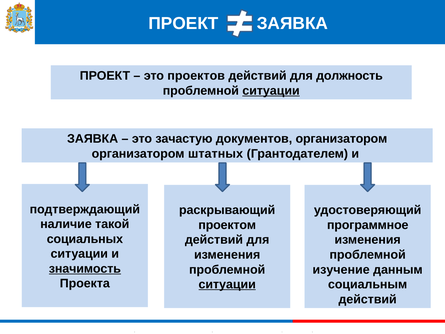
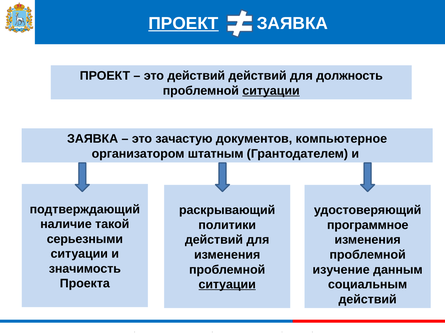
ПРОЕКТ underline: none -> present (183, 23)
это проектов: проектов -> действий (196, 76)
документов организатором: организатором -> компьютерное (341, 139)
штатных: штатных -> штатным (216, 154)
проектом: проектом -> политики (227, 225)
социальных: социальных -> серьезными (85, 239)
значимость underline: present -> none (85, 268)
